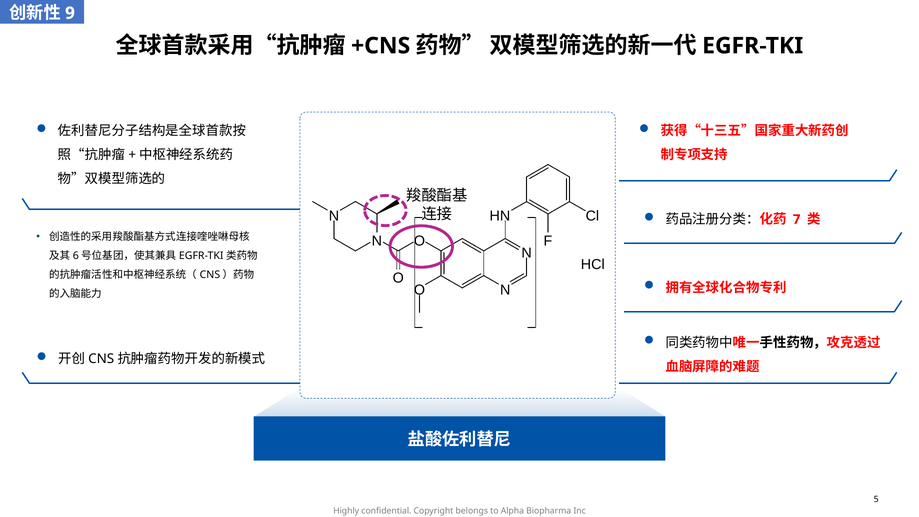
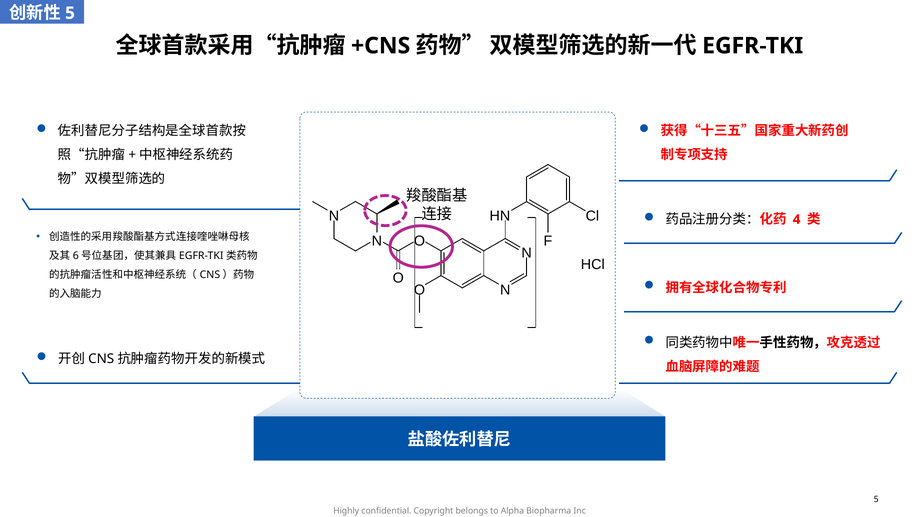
9: 9 -> 5 (70, 13)
7: 7 -> 4 (797, 219)
